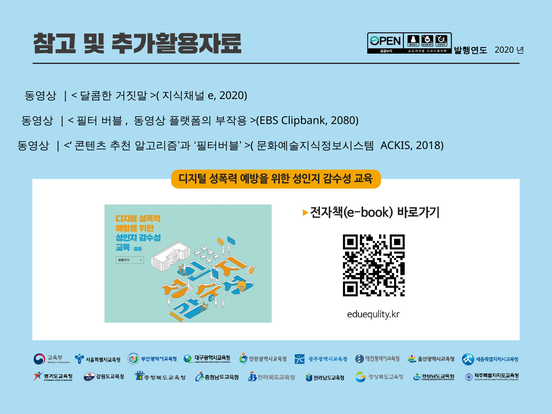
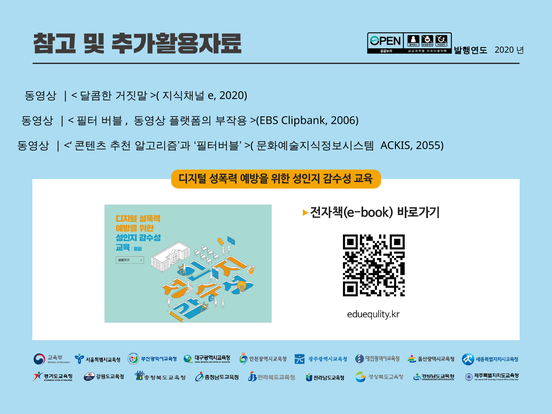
2080: 2080 -> 2006 (345, 121)
2018: 2018 -> 2055 (430, 146)
